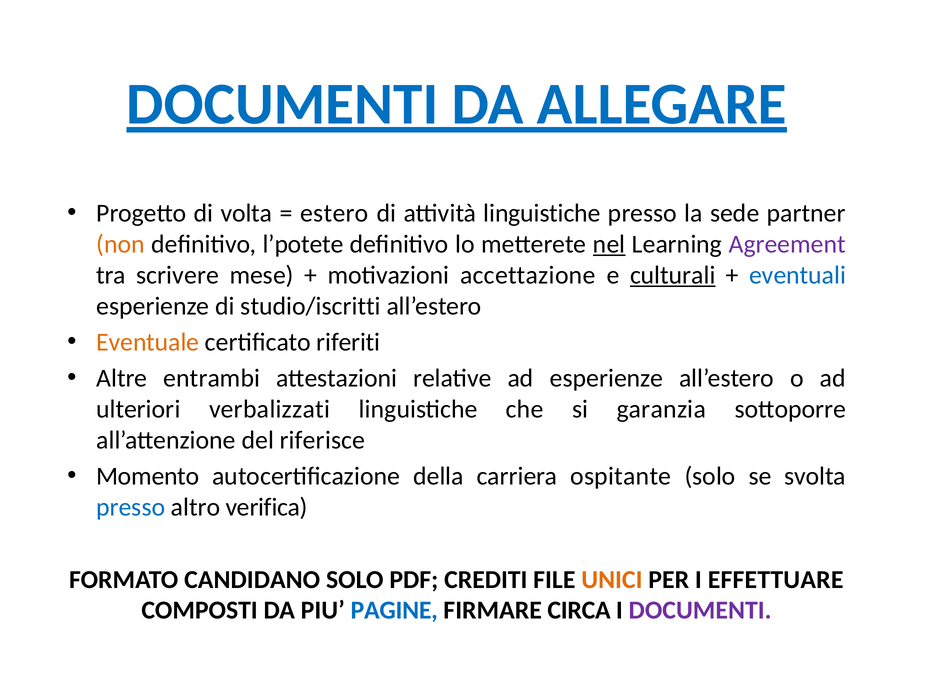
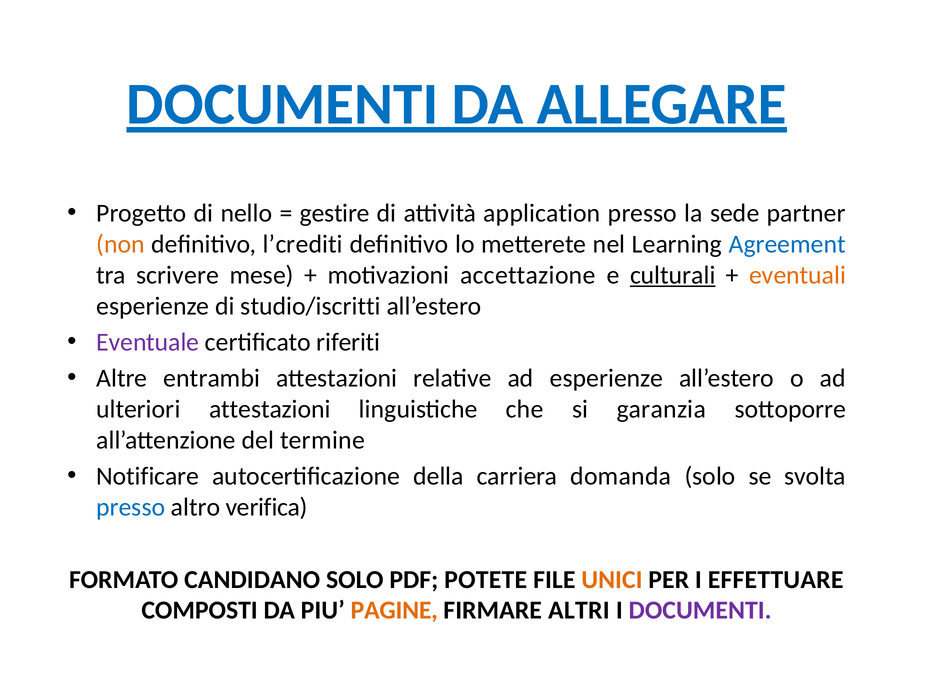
volta: volta -> nello (246, 213)
estero: estero -> gestire (335, 213)
attività linguistiche: linguistiche -> application (542, 213)
l’potete: l’potete -> l’crediti (303, 244)
nel underline: present -> none (609, 244)
Agreement colour: purple -> blue (787, 244)
eventuali colour: blue -> orange (798, 275)
Eventuale colour: orange -> purple (148, 342)
ulteriori verbalizzati: verbalizzati -> attestazioni (270, 409)
riferisce: riferisce -> termine (322, 440)
Momento: Momento -> Notificare (148, 476)
ospitante: ospitante -> domanda (621, 476)
CREDITI: CREDITI -> POTETE (486, 579)
PAGINE colour: blue -> orange (394, 610)
CIRCA: CIRCA -> ALTRI (579, 610)
